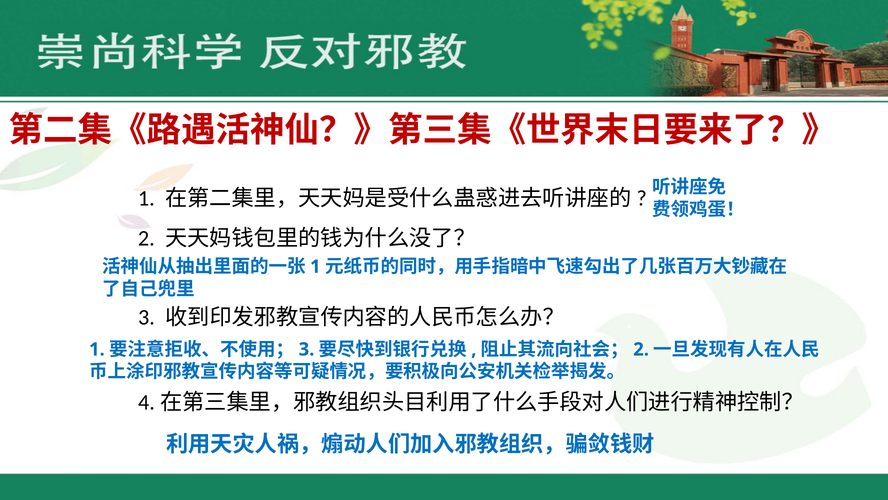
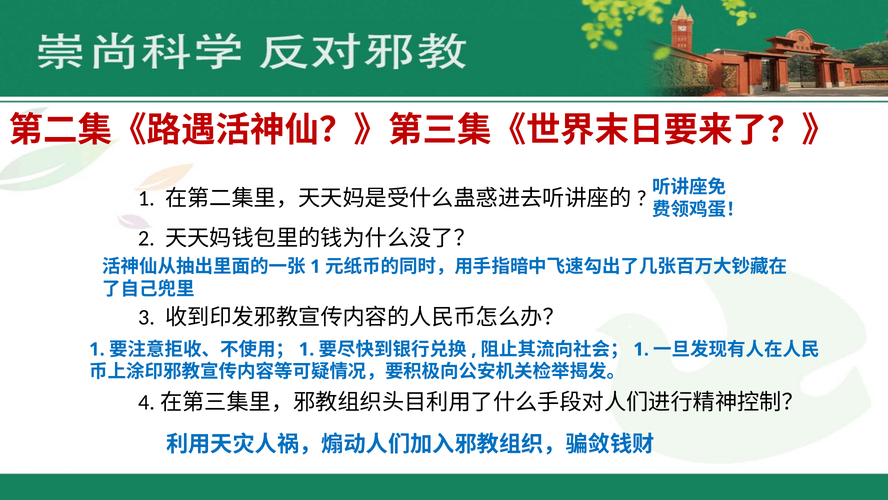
3: 3 -> 1 (307, 349)
2: 2 -> 1 (641, 349)
